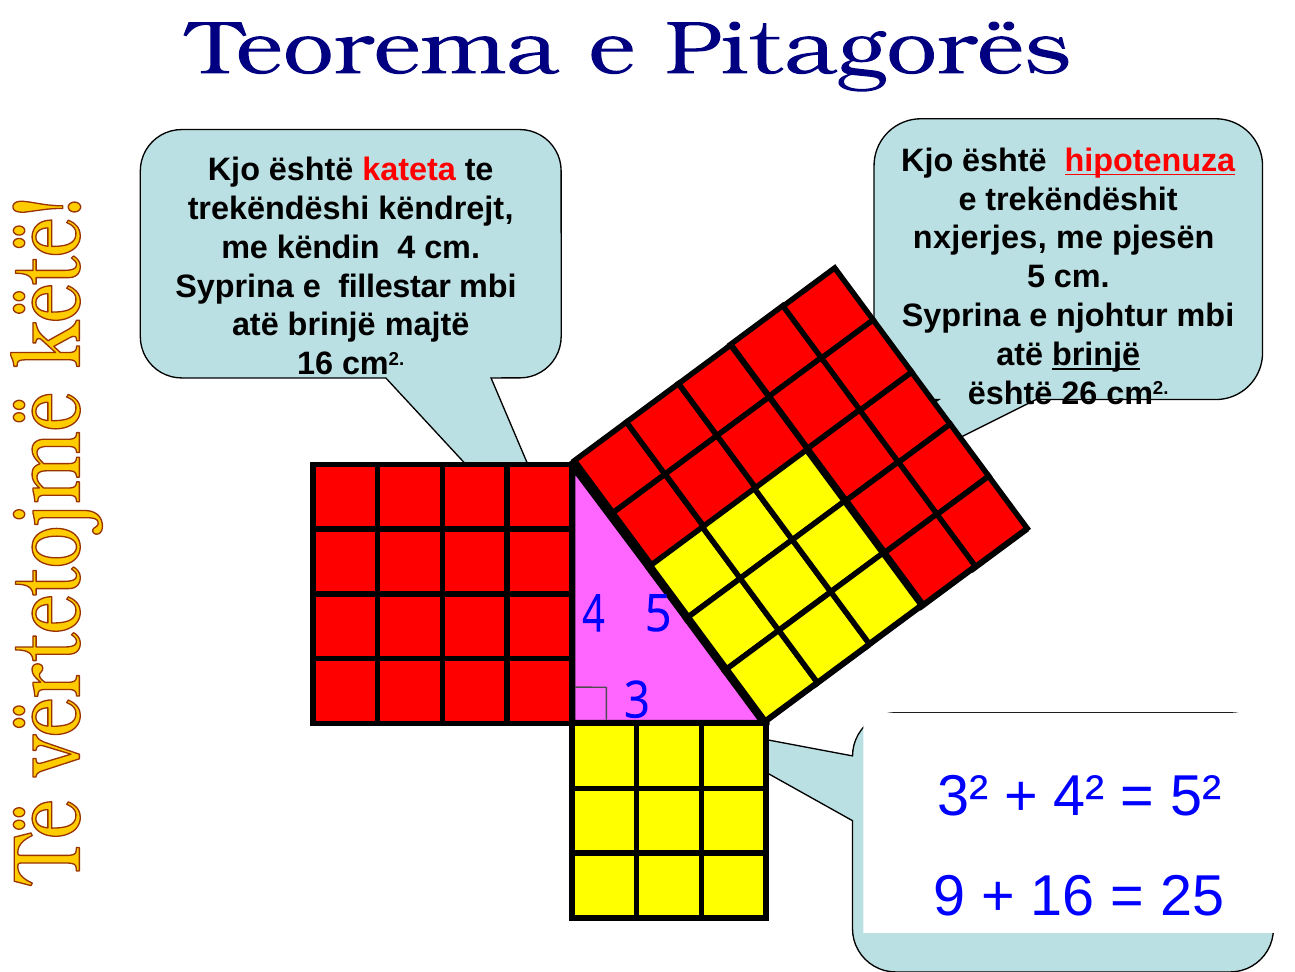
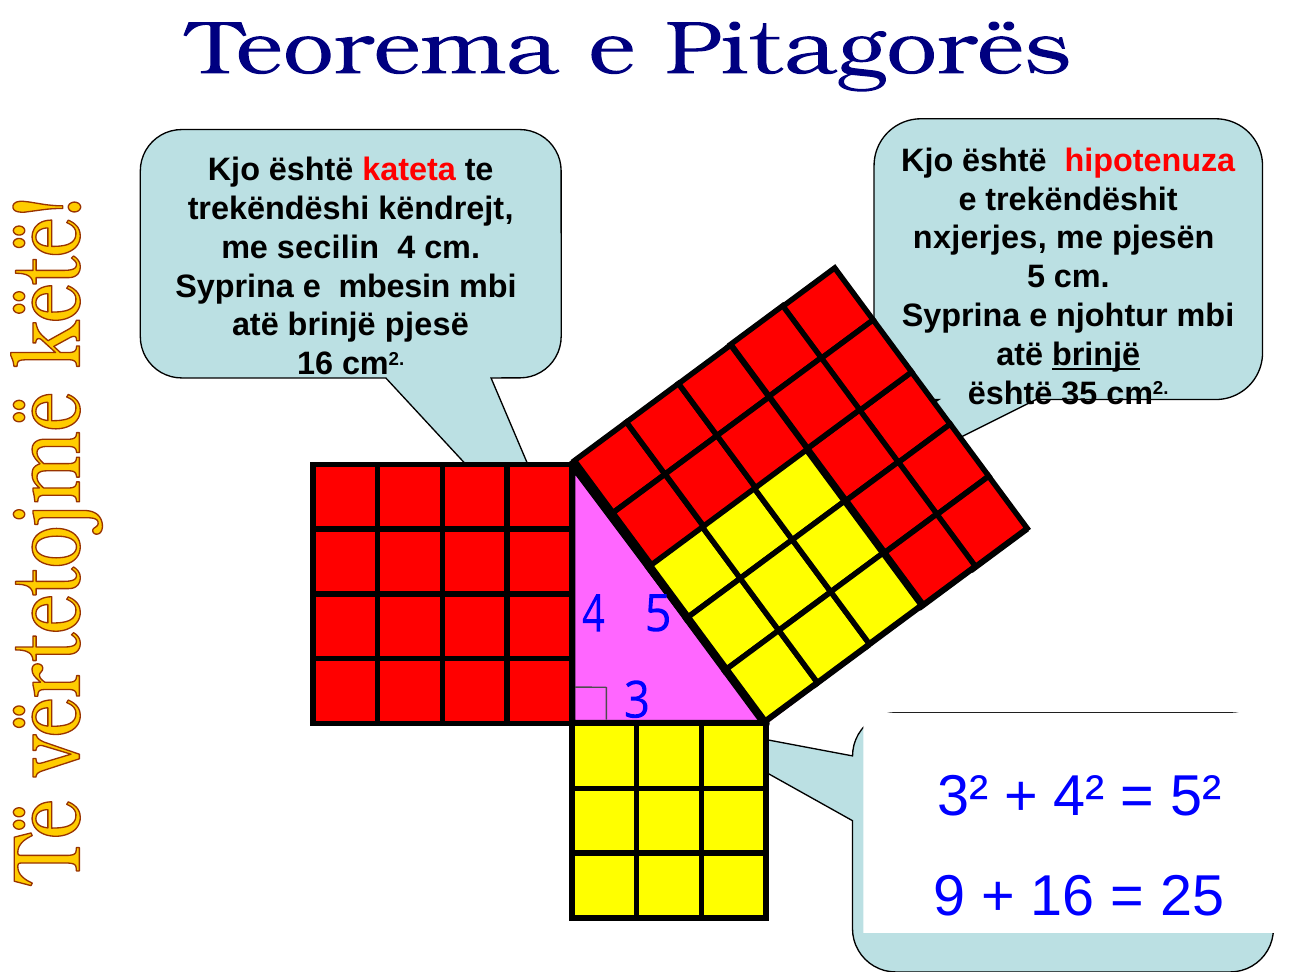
hipotenuza underline: present -> none (1150, 160)
këndin: këndin -> secilin (328, 247)
fillestar: fillestar -> mbesin (395, 286)
majtë: majtë -> pjesë (427, 325)
26: 26 -> 35 (1079, 394)
